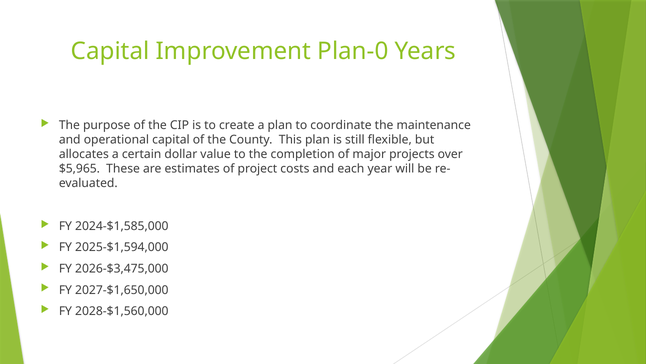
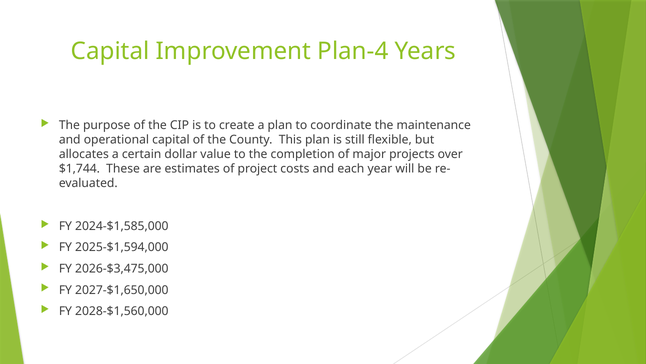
Plan-0: Plan-0 -> Plan-4 (353, 51)
$5,965: $5,965 -> $1,744 (79, 169)
